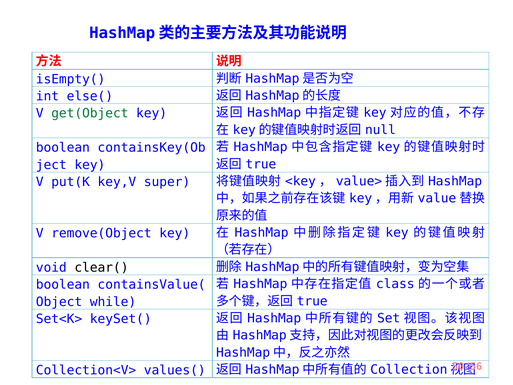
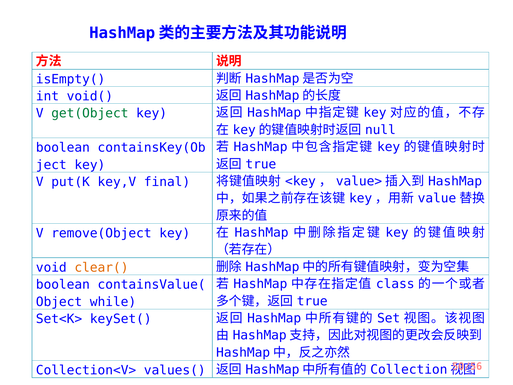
else(: else( -> void( (90, 96)
super: super -> final (167, 182)
clear( colour: black -> orange (101, 267)
